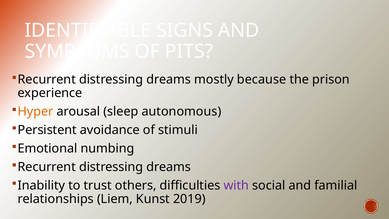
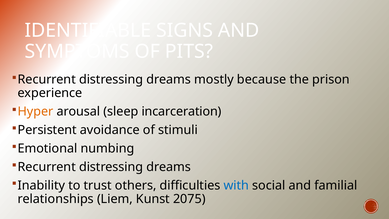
autonomous: autonomous -> incarceration (182, 111)
with colour: purple -> blue (236, 185)
2019: 2019 -> 2075 (189, 199)
